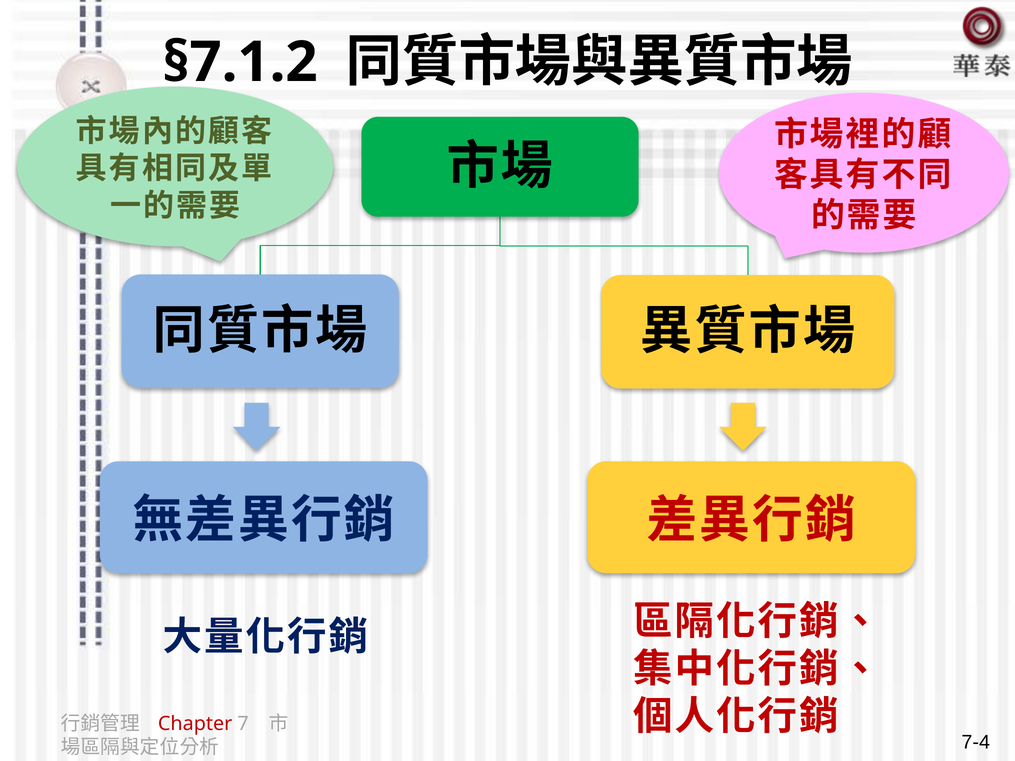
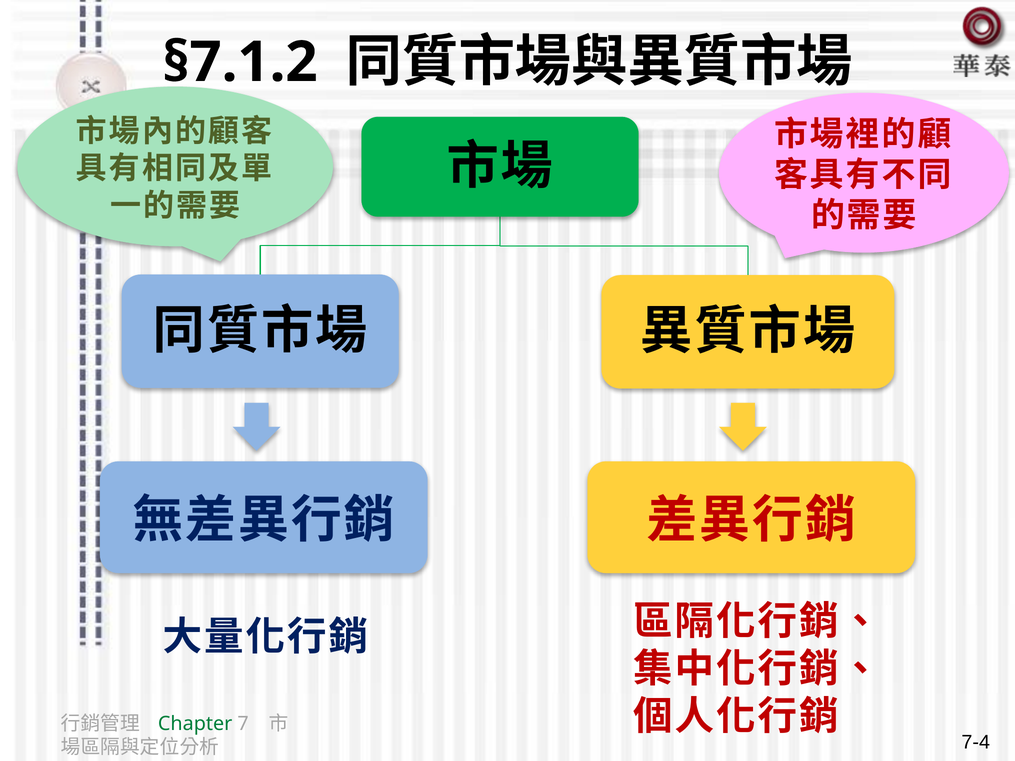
Chapter colour: red -> green (195, 724)
